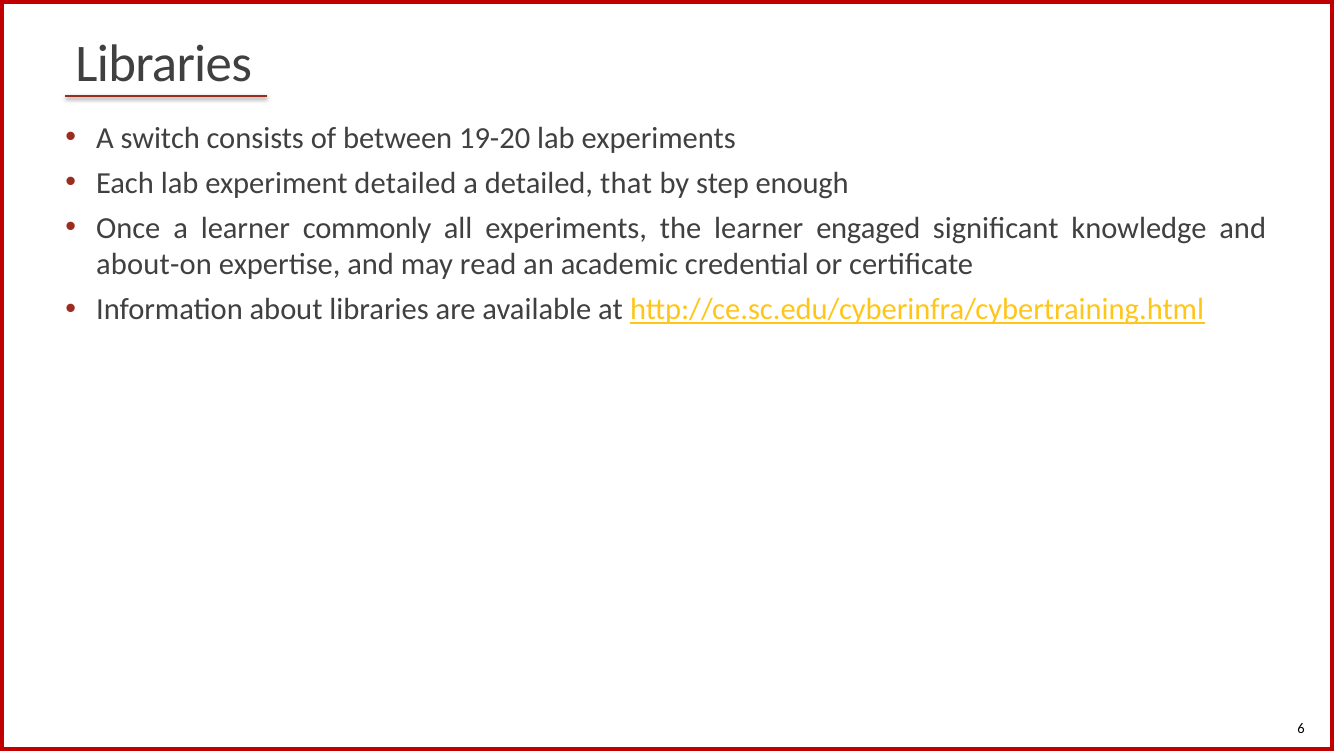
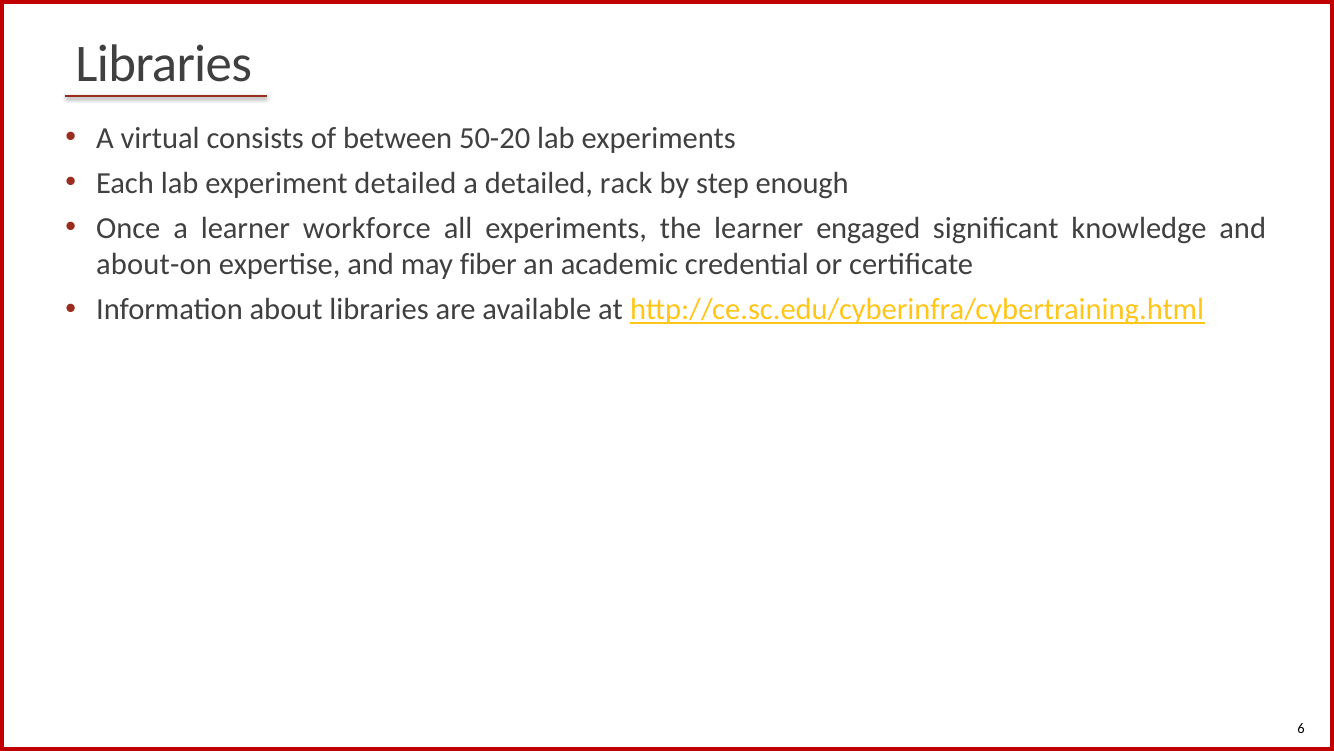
switch: switch -> virtual (160, 138)
19-20: 19-20 -> 50-20 (495, 138)
that: that -> rack (626, 183)
commonly: commonly -> workforce (367, 228)
read: read -> fiber (488, 265)
